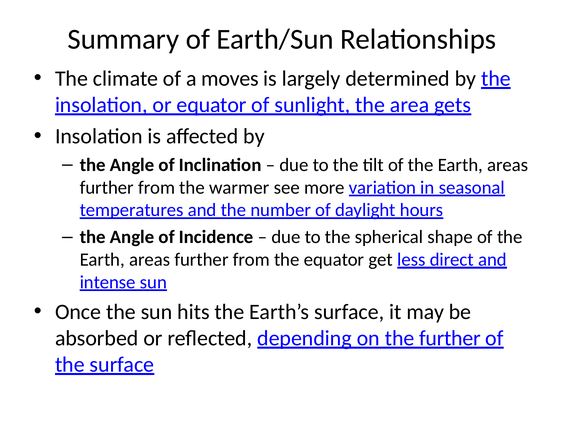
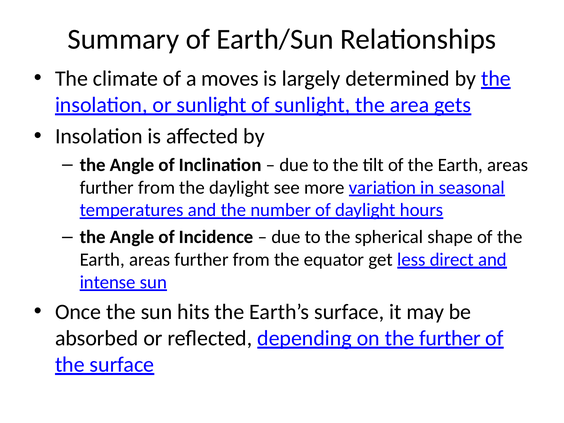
or equator: equator -> sunlight (212, 105)
the warmer: warmer -> daylight (239, 188)
